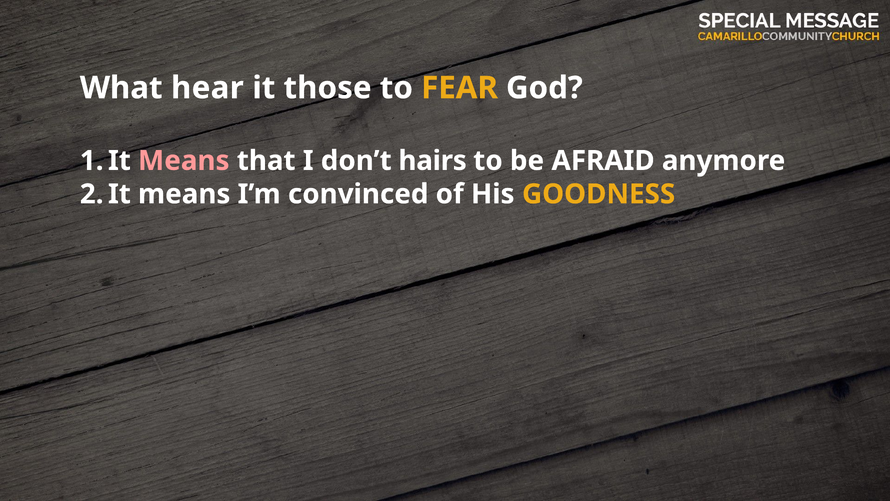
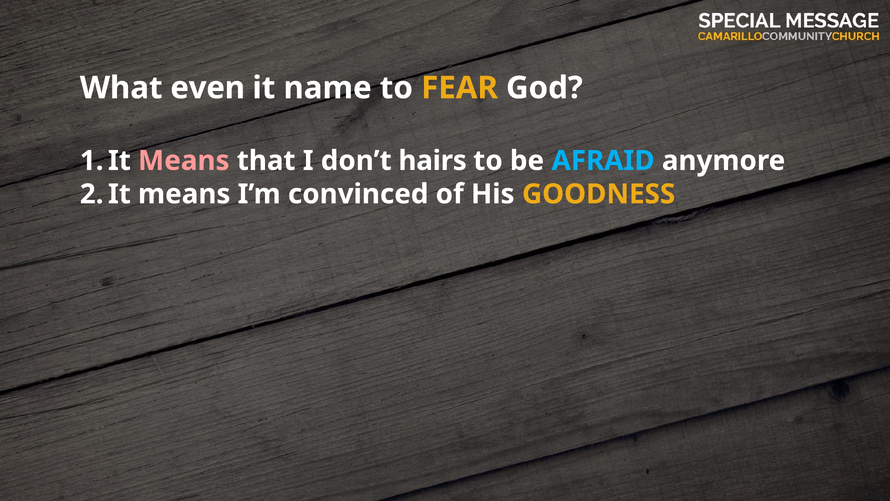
hear: hear -> even (208, 88)
those: those -> name (328, 88)
AFRAID colour: white -> light blue (603, 161)
